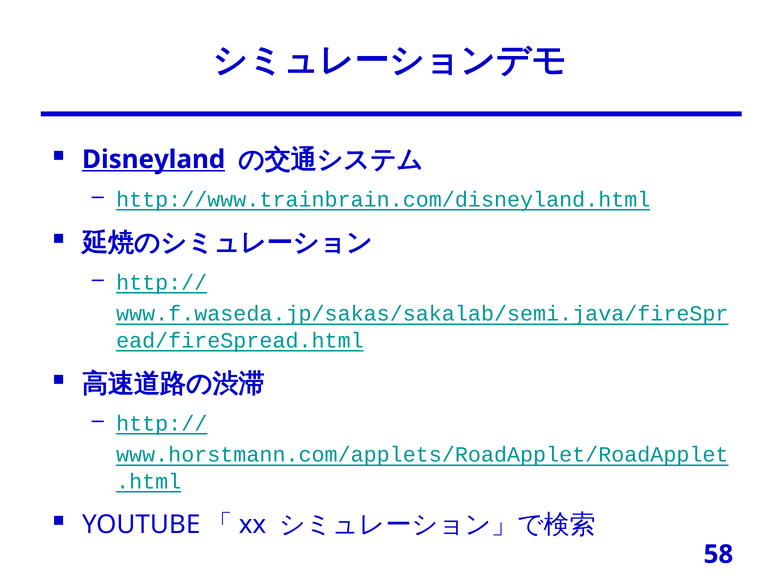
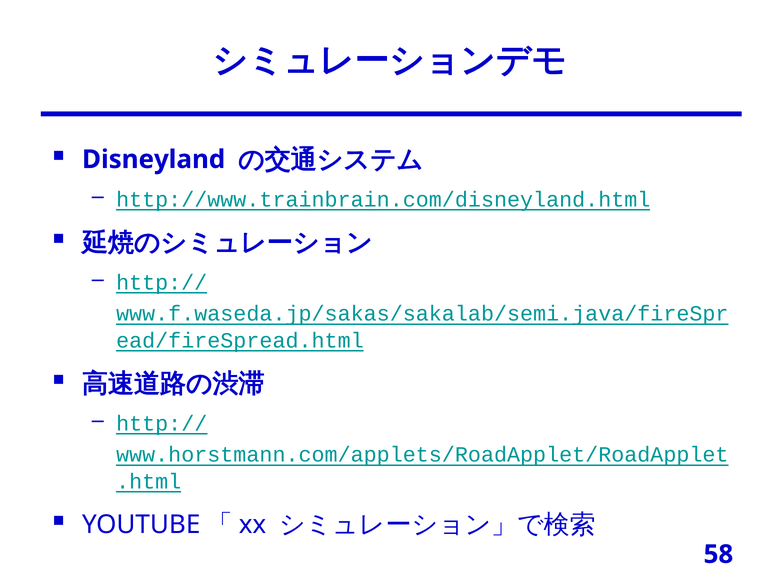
Disneyland underline: present -> none (154, 159)
